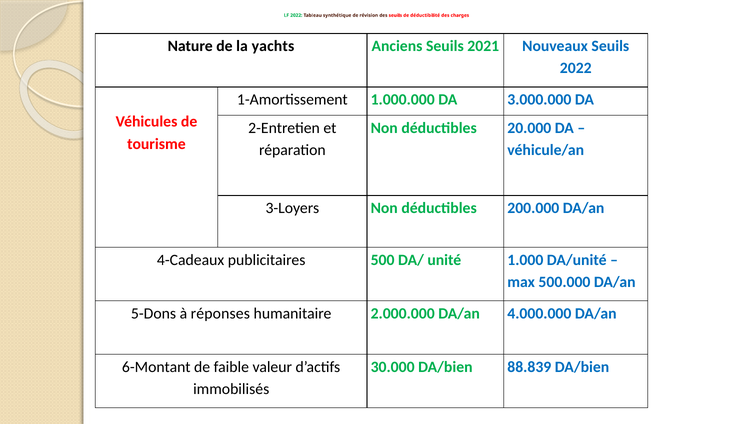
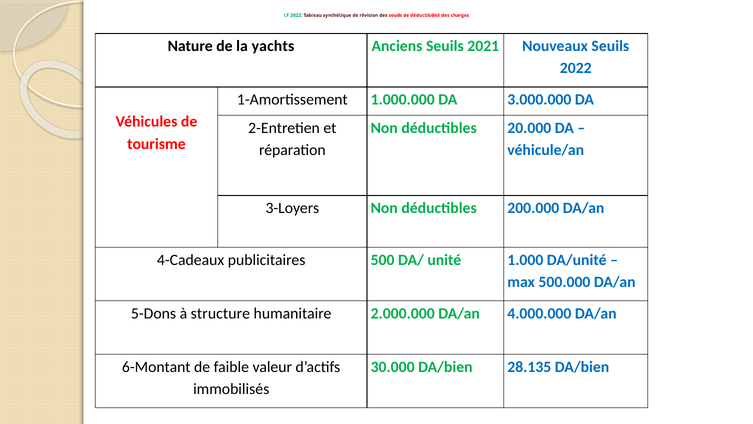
réponses: réponses -> structure (220, 313)
88.839: 88.839 -> 28.135 (529, 367)
